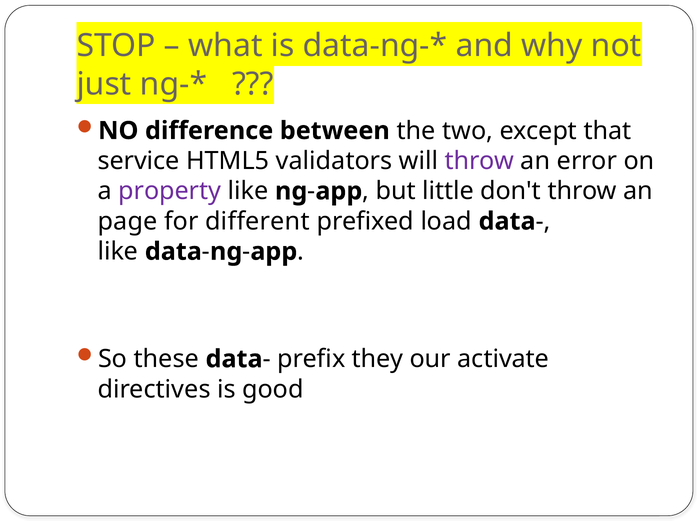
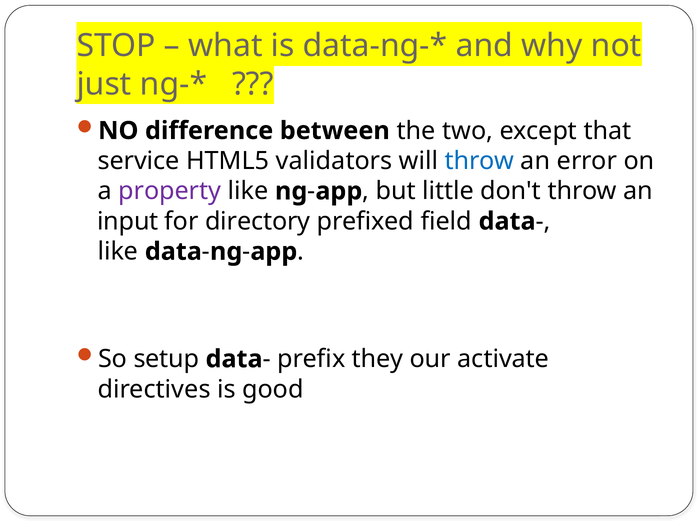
throw colour: purple -> blue (479, 161)
page: page -> input (128, 222)
different: different -> directory (258, 222)
load: load -> field (446, 222)
these: these -> setup (166, 359)
